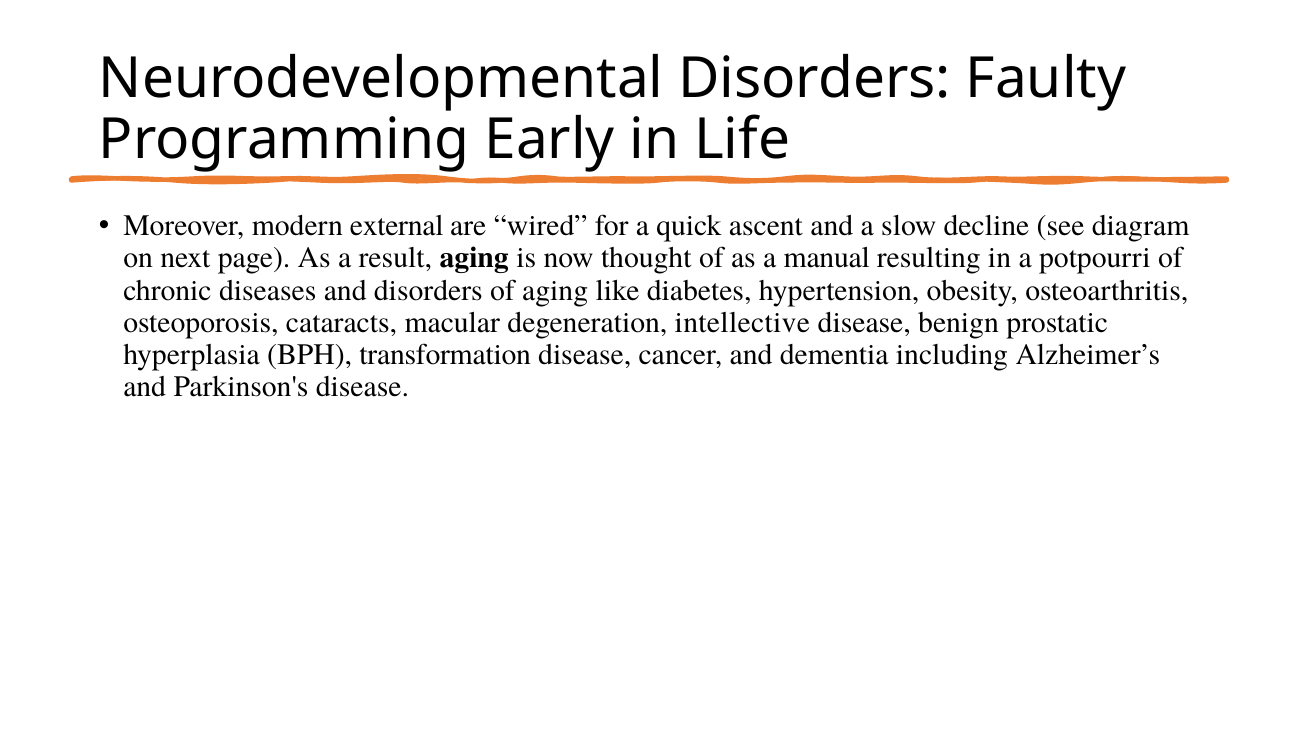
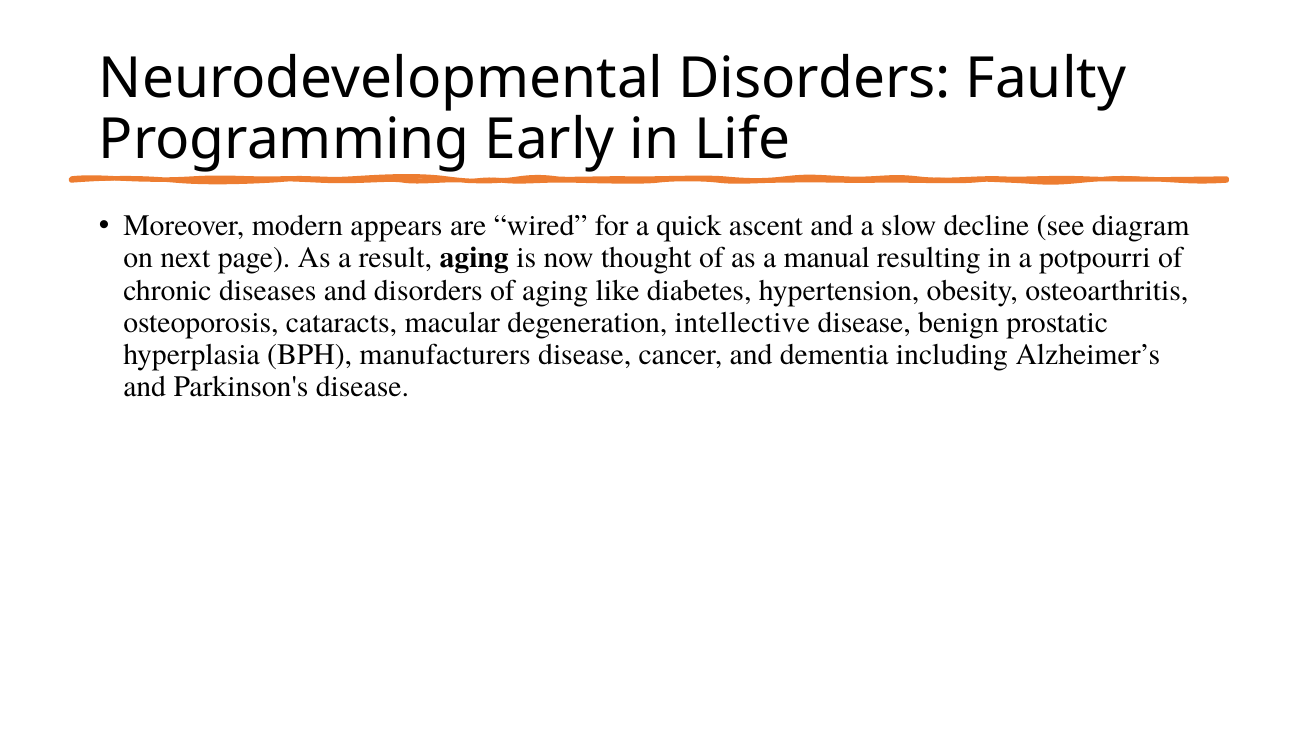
external: external -> appears (396, 226)
transformation: transformation -> manufacturers (445, 354)
